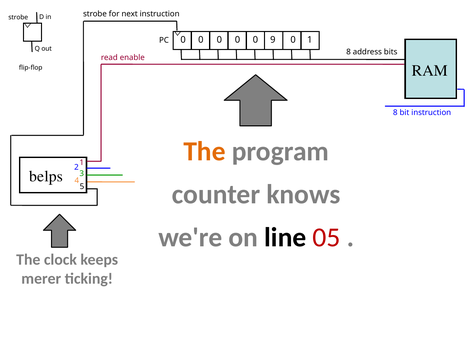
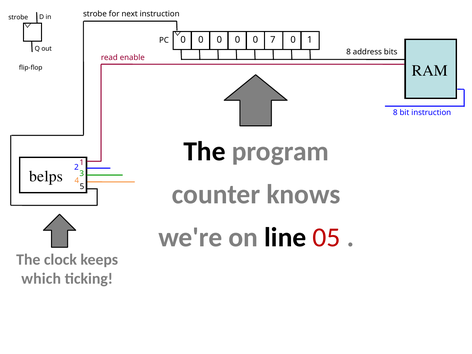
9: 9 -> 7 (273, 40)
The colour: orange -> black (204, 151)
merer: merer -> which (41, 279)
